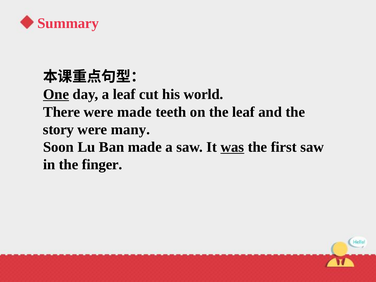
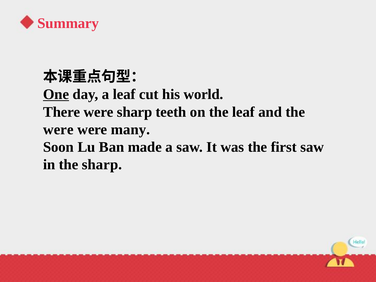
were made: made -> sharp (135, 112)
story: story -> were (58, 129)
was underline: present -> none (232, 147)
the finger: finger -> sharp (102, 165)
